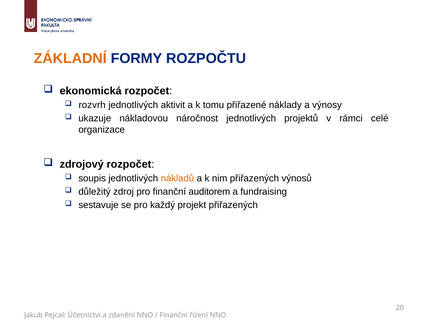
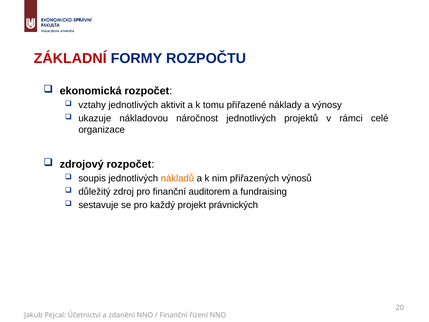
ZÁKLADNÍ colour: orange -> red (70, 58)
rozvrh: rozvrh -> vztahy (92, 105)
projekt přiřazených: přiřazených -> právnických (233, 205)
